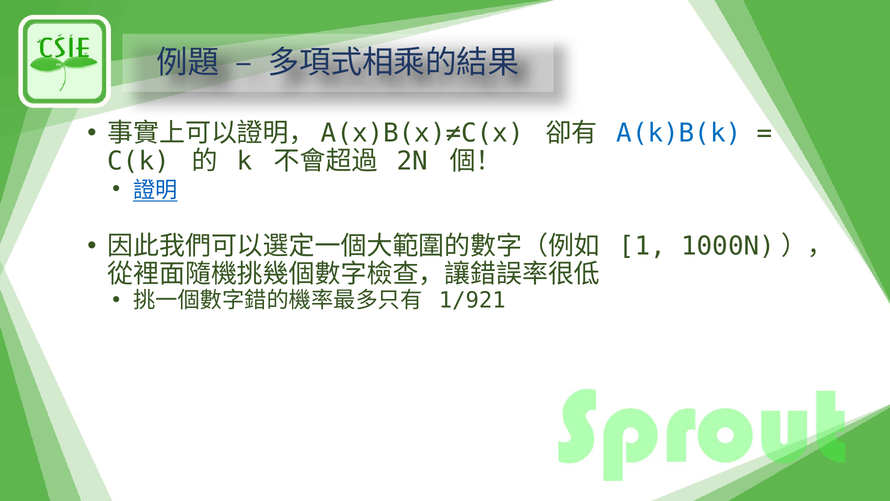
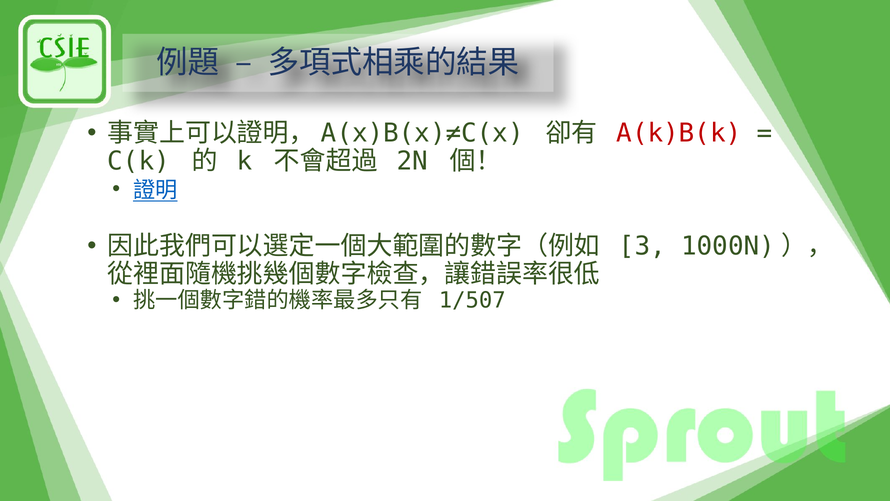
A(k)B(k colour: blue -> red (679, 133)
1: 1 -> 3 (642, 246)
1/921: 1/921 -> 1/507 (472, 300)
